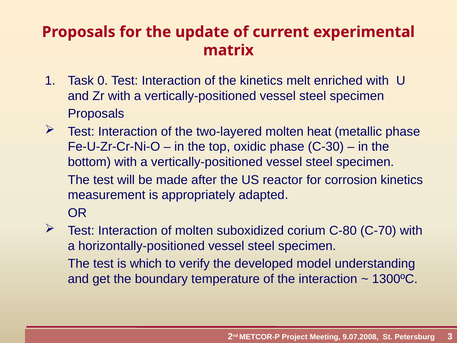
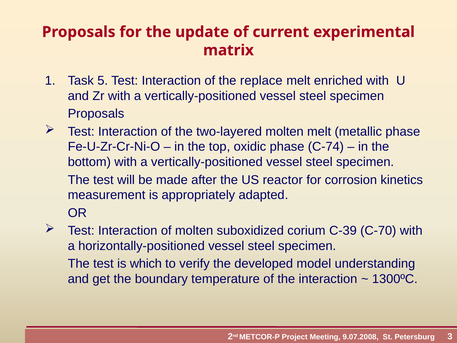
0: 0 -> 5 (103, 81)
the kinetics: kinetics -> replace (261, 81)
molten heat: heat -> melt (319, 131)
С-30: С-30 -> С-74 (326, 147)
С-80: С-80 -> С-39 (343, 230)
